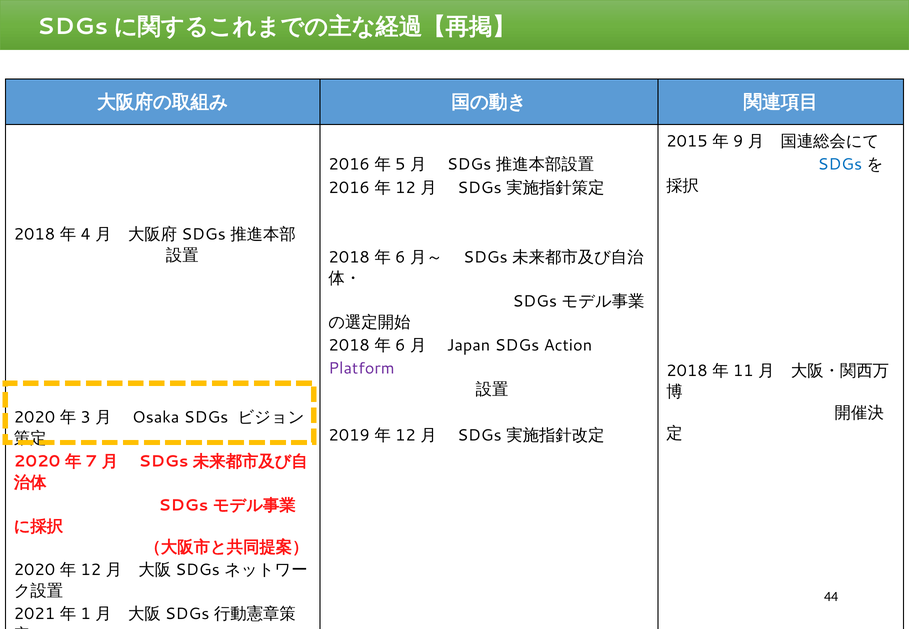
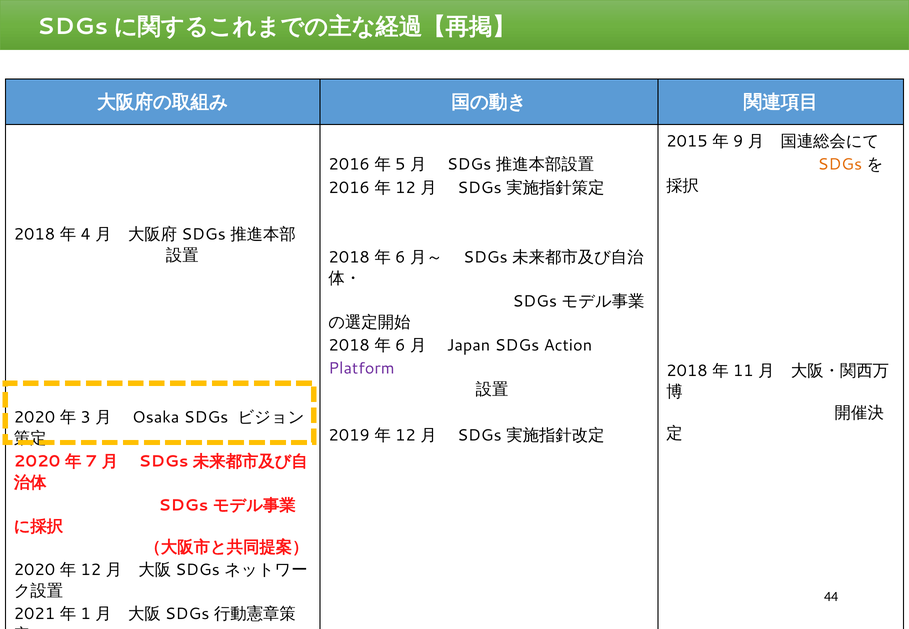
SDGs colour: blue -> orange (840, 165)
